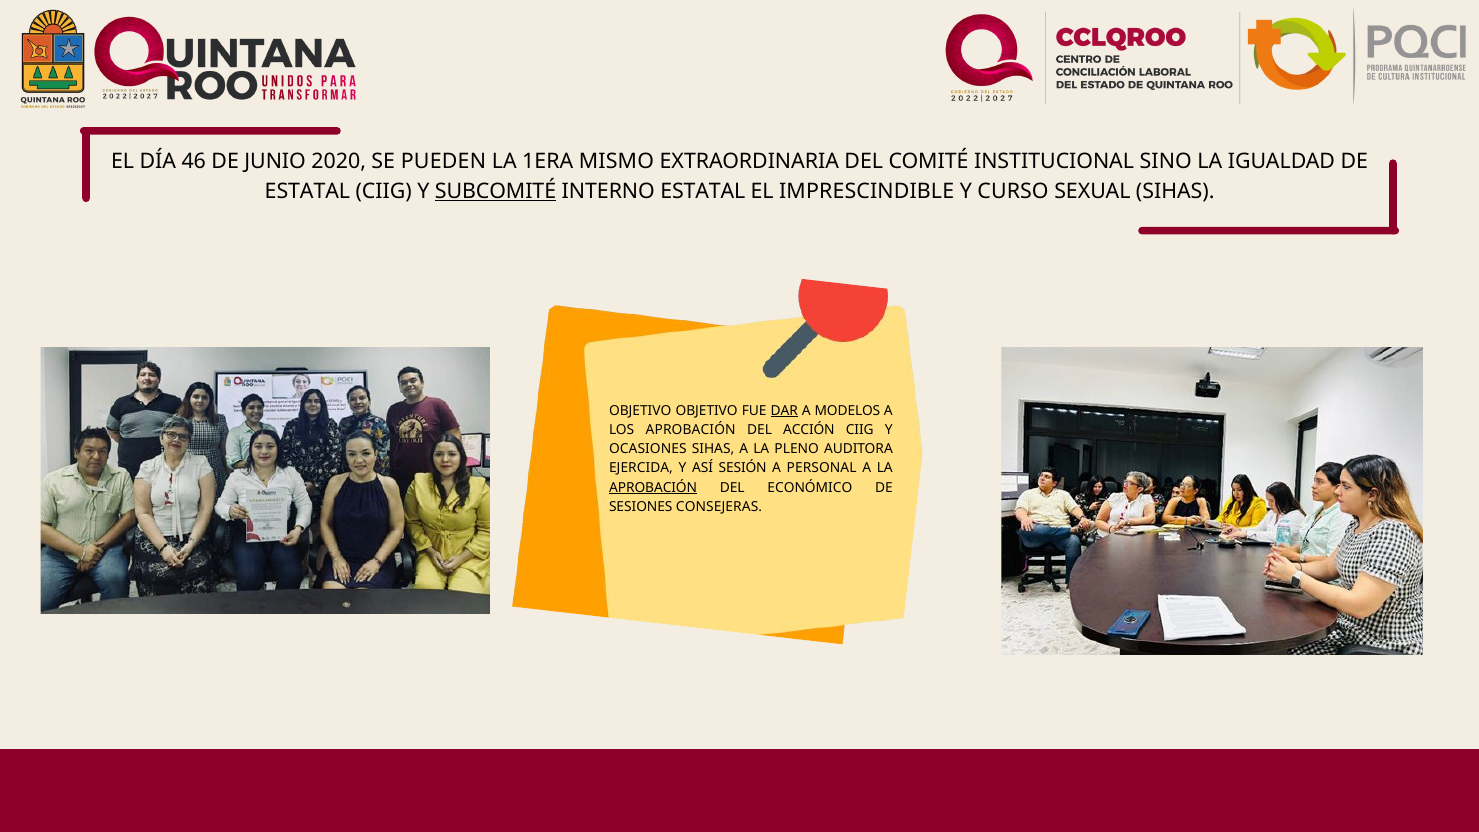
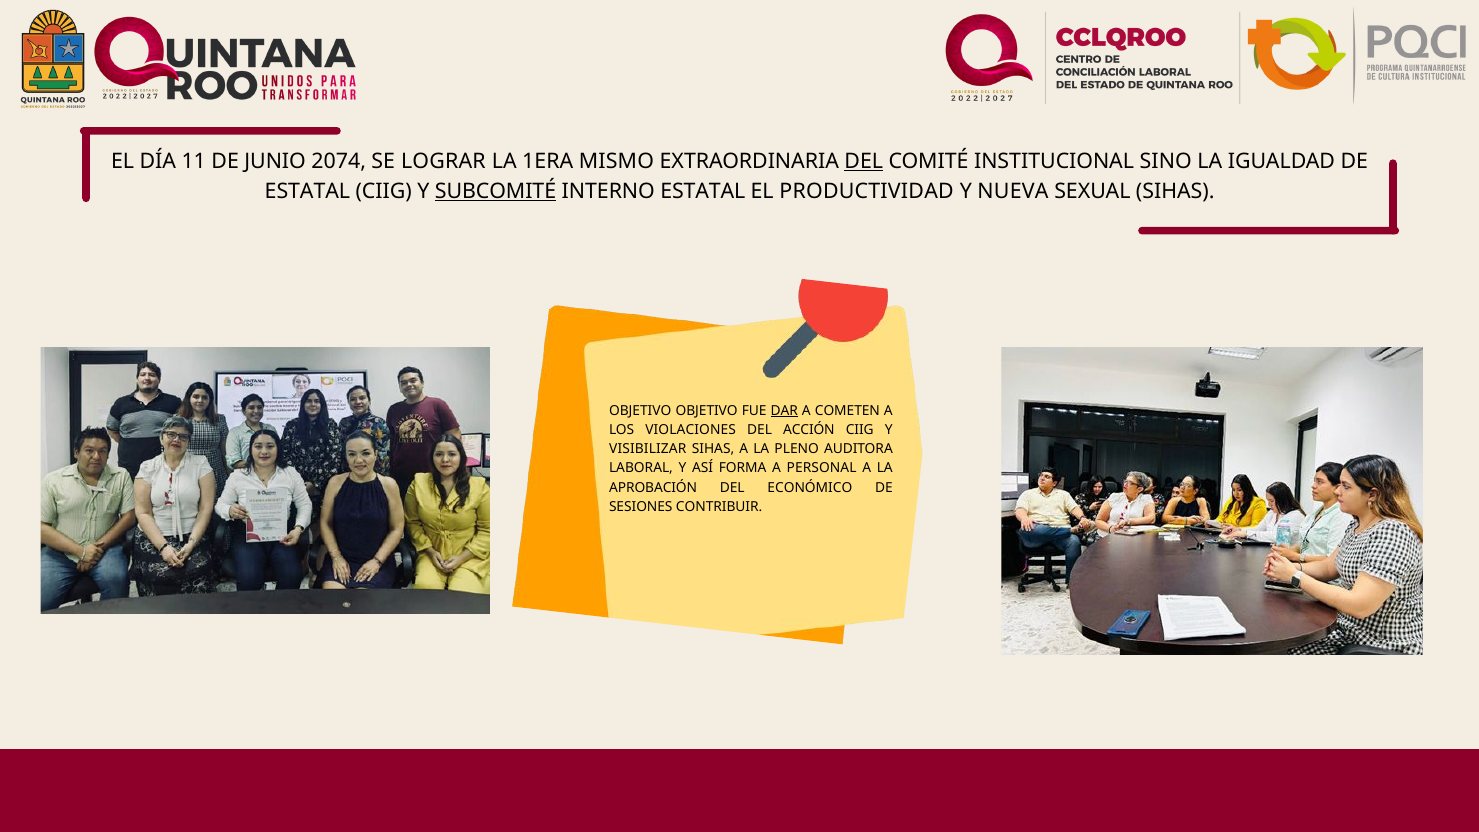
46: 46 -> 11 (194, 161)
2020: 2020 -> 2074 (339, 161)
PUEDEN: PUEDEN -> LOGRAR (443, 161)
DEL underline: none -> present (864, 161)
IMPRESCINDIBLE: IMPRESCINDIBLE -> PRODUCTIVIDAD (867, 191)
CURSO: CURSO -> NUEVA (1013, 191)
MODELOS: MODELOS -> COMETEN (847, 411)
LOS APROBACIÓN: APROBACIÓN -> VIOLACIONES (691, 430)
OCASIONES: OCASIONES -> VISIBILIZAR (648, 449)
EJERCIDA: EJERCIDA -> LABORAL (641, 468)
SESIÓN: SESIÓN -> FORMA (743, 468)
APROBACIÓN underline: present -> none (653, 488)
CONSEJERAS: CONSEJERAS -> CONTRIBUIR (719, 507)
